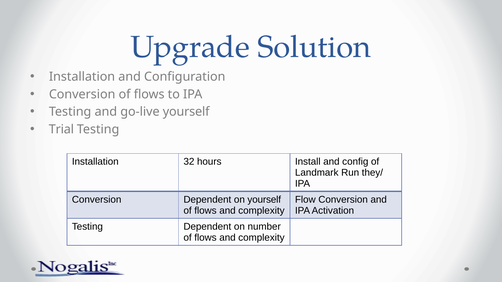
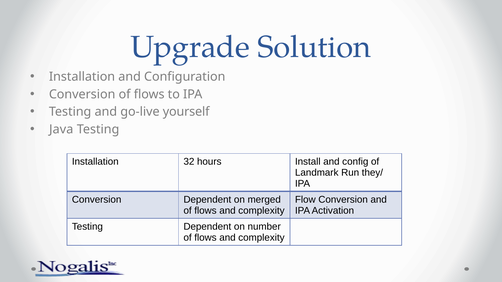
Trial: Trial -> Java (61, 130)
on yourself: yourself -> merged (264, 200)
